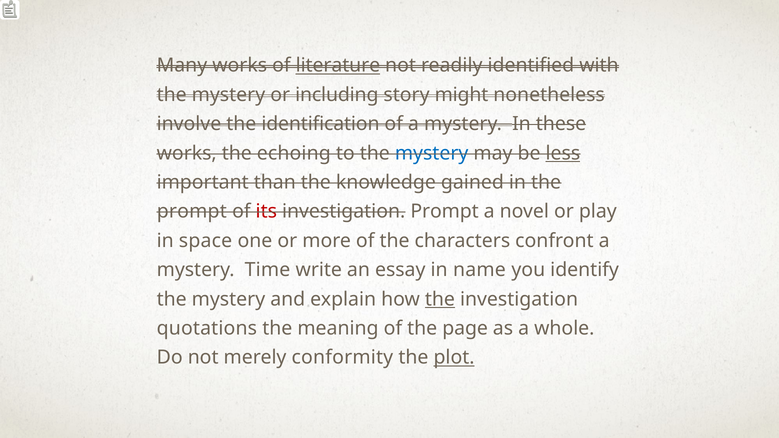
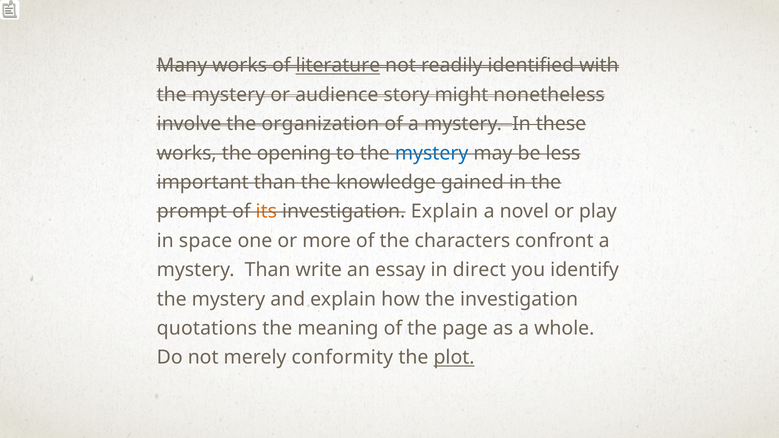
including: including -> audience (337, 95)
identification: identification -> organization (320, 124)
echoing: echoing -> opening (294, 153)
less underline: present -> none (563, 153)
its colour: red -> orange (266, 212)
investigation Prompt: Prompt -> Explain (444, 212)
mystery Time: Time -> Than (268, 270)
name: name -> direct (479, 270)
the underline: present -> none (440, 299)
